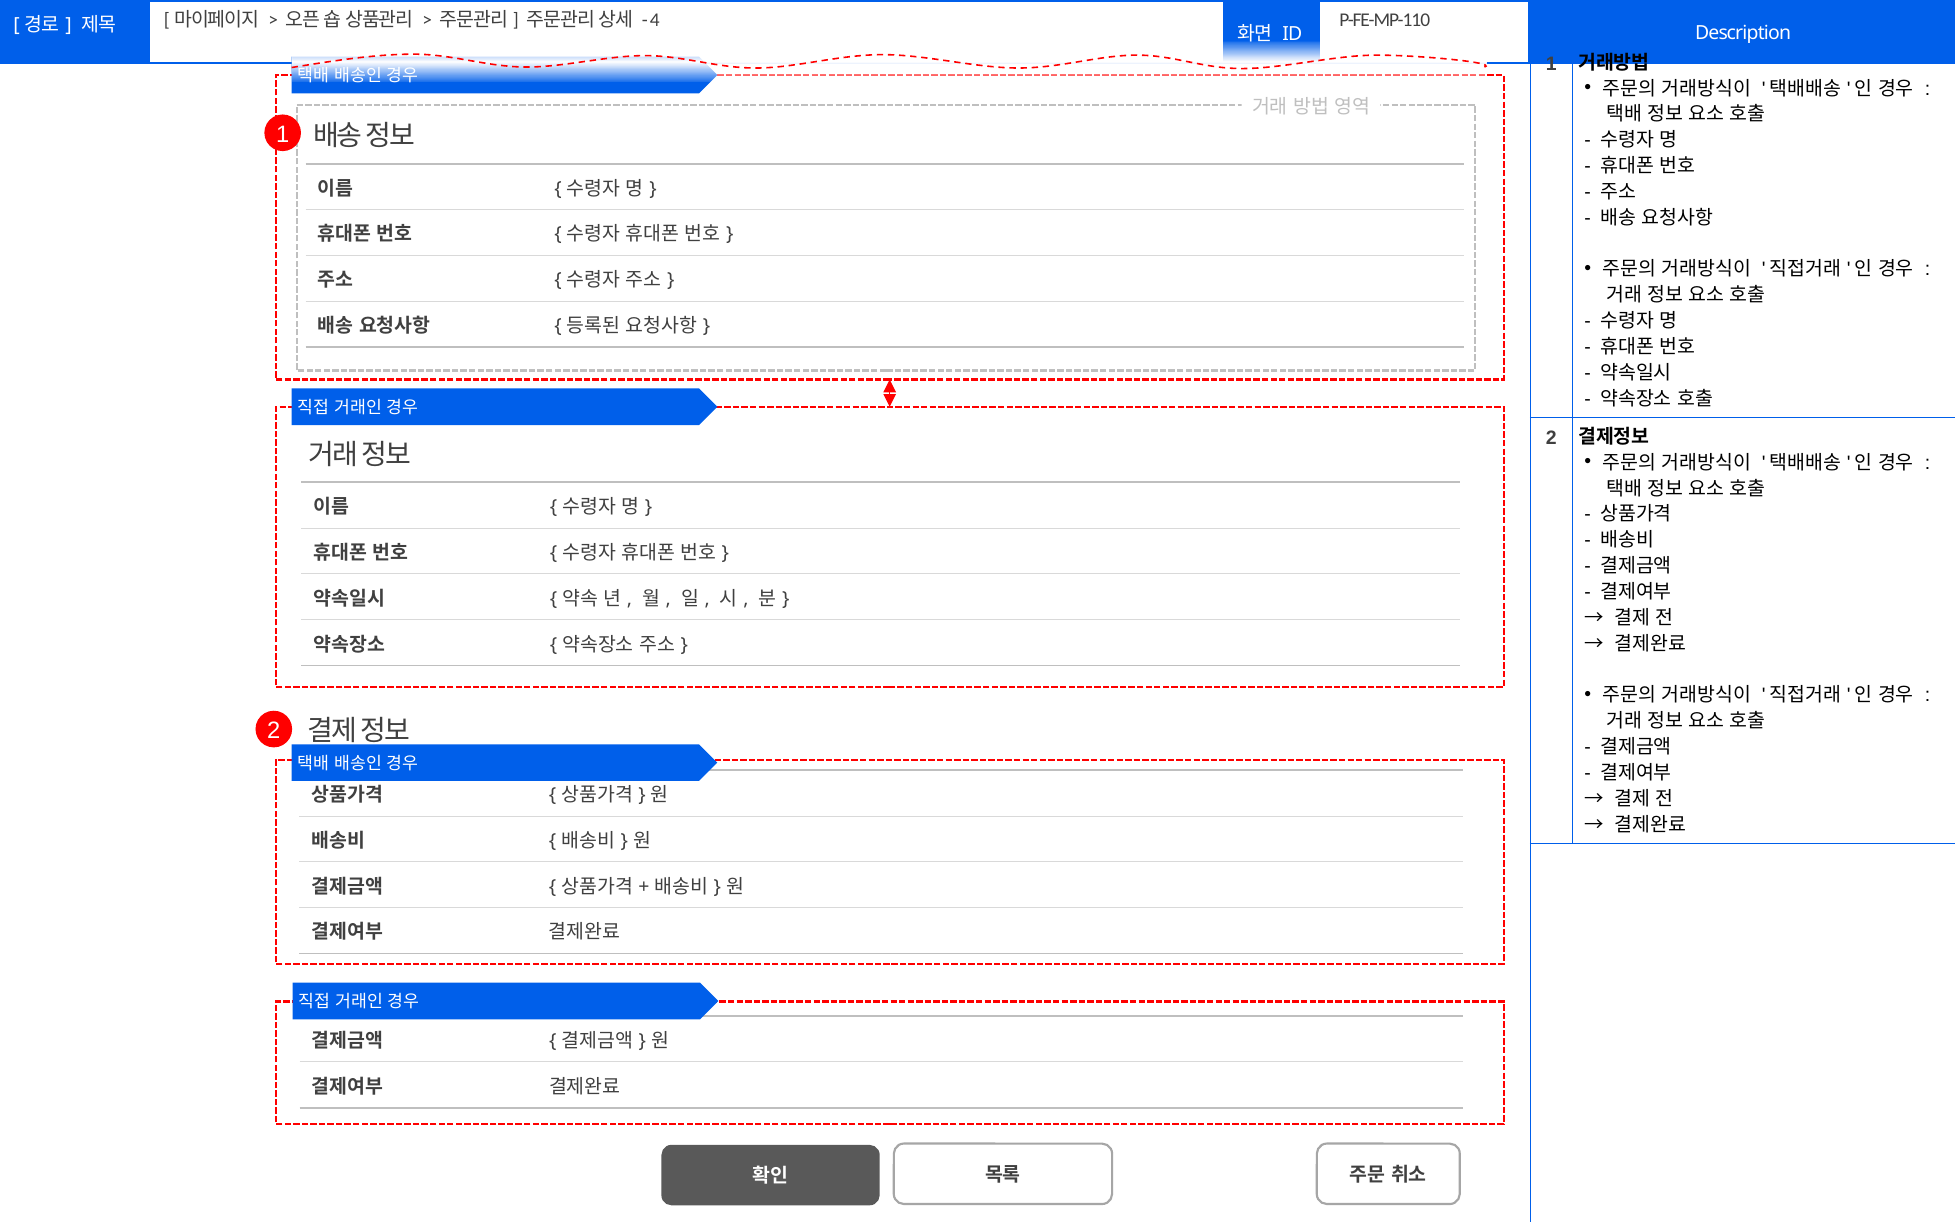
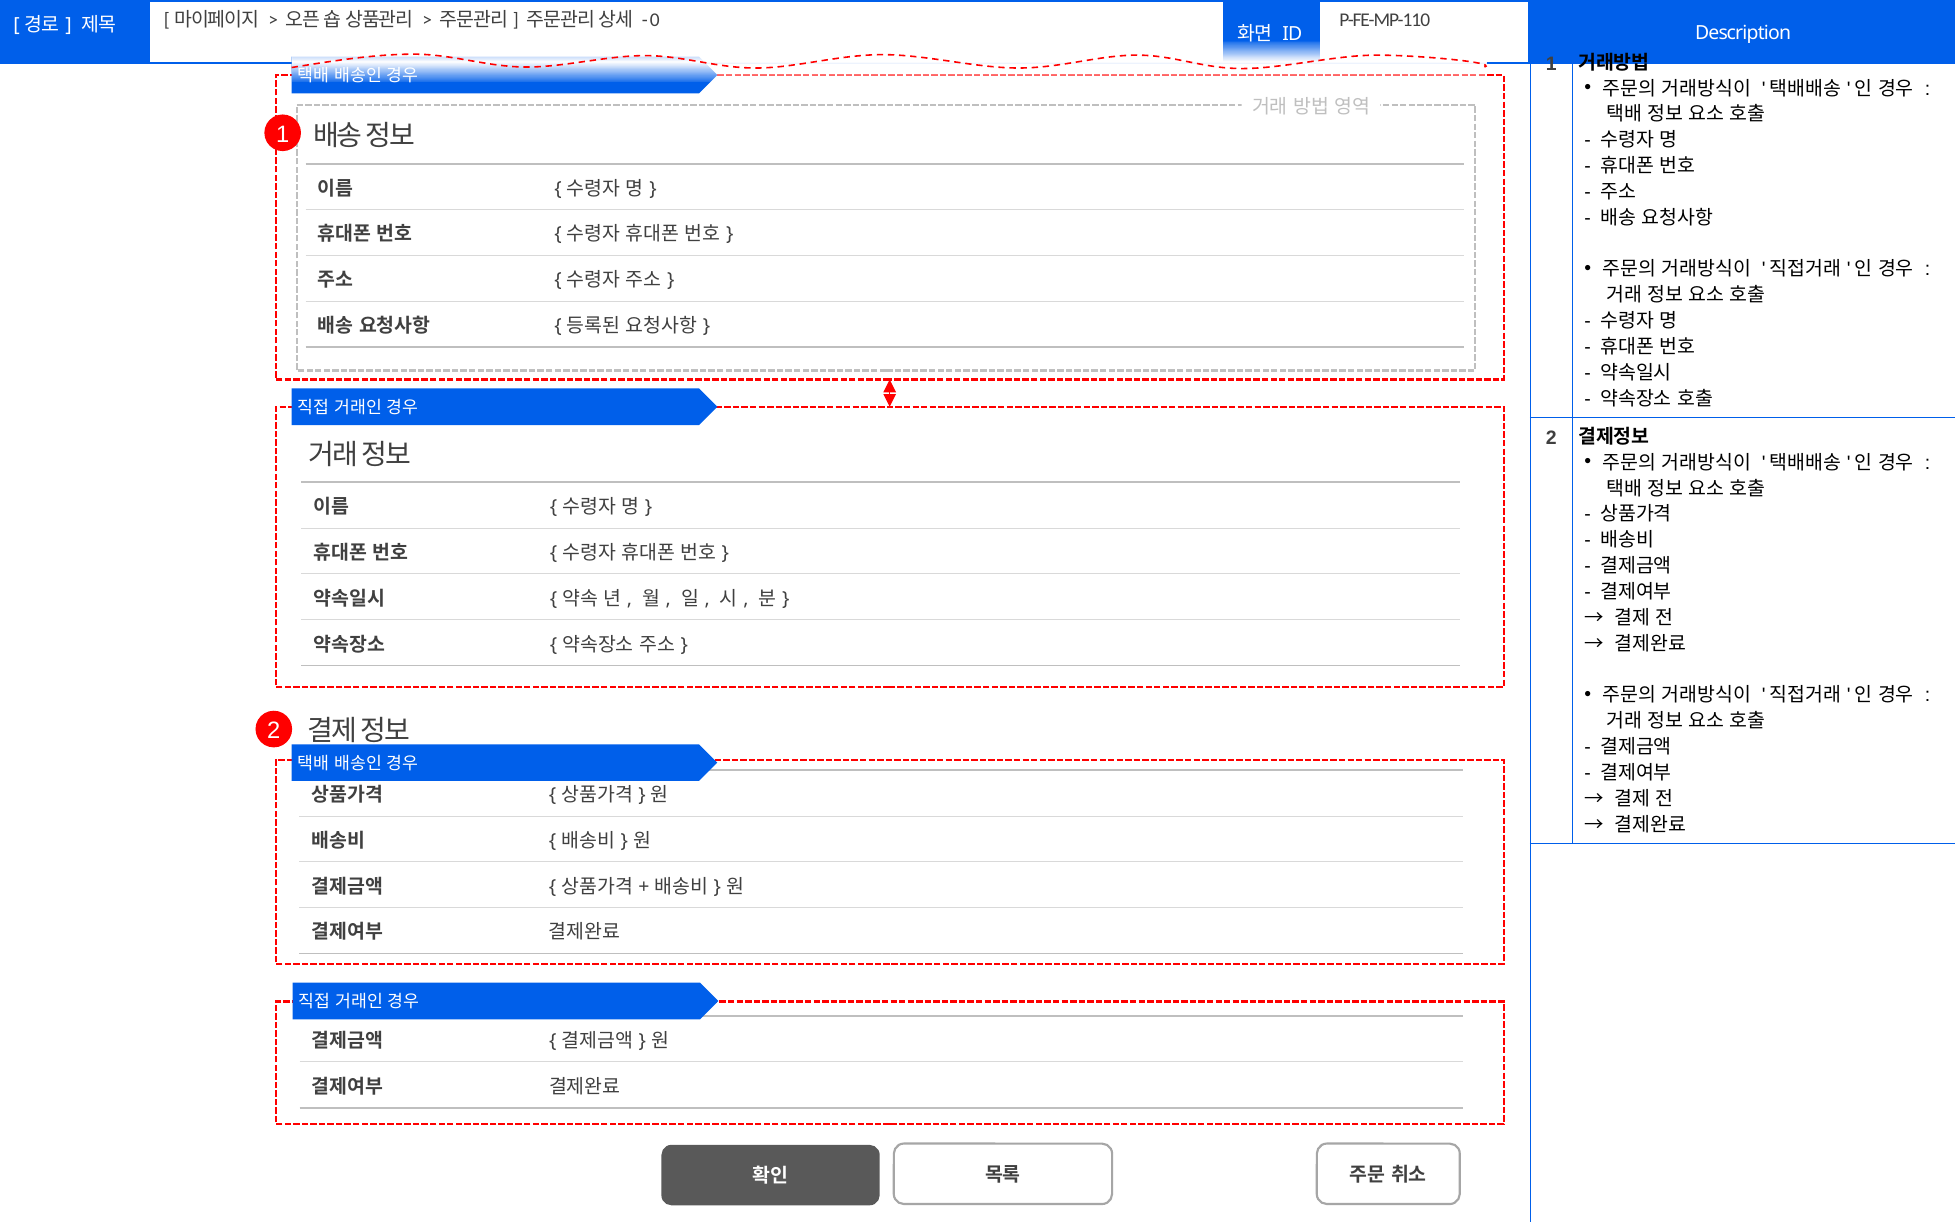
4: 4 -> 0 (655, 20)
